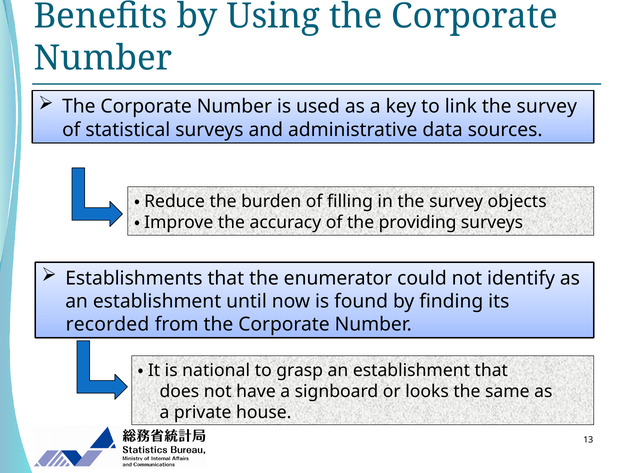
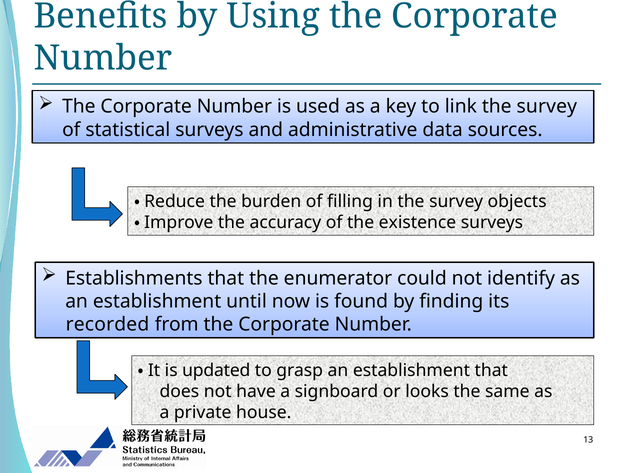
providing: providing -> existence (417, 223)
national: national -> updated (216, 371)
